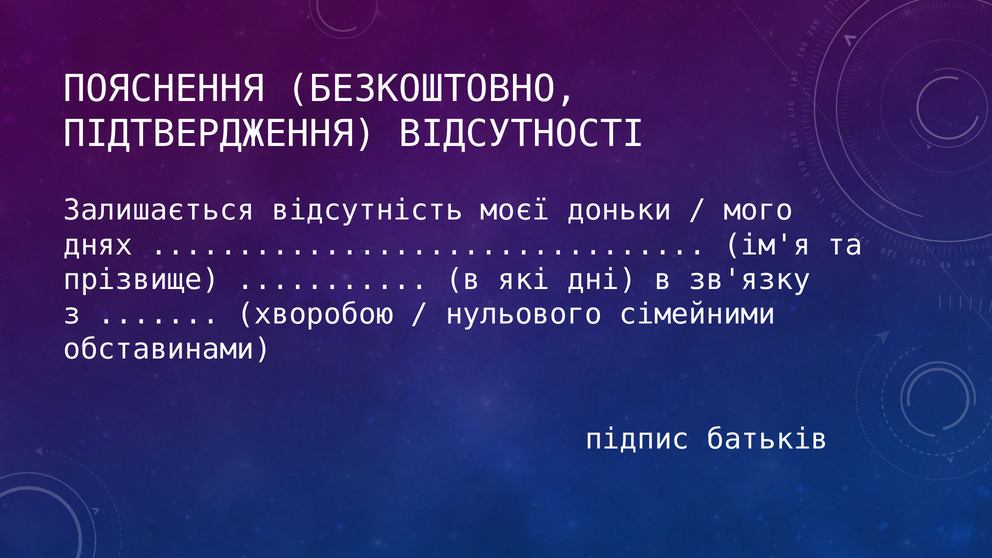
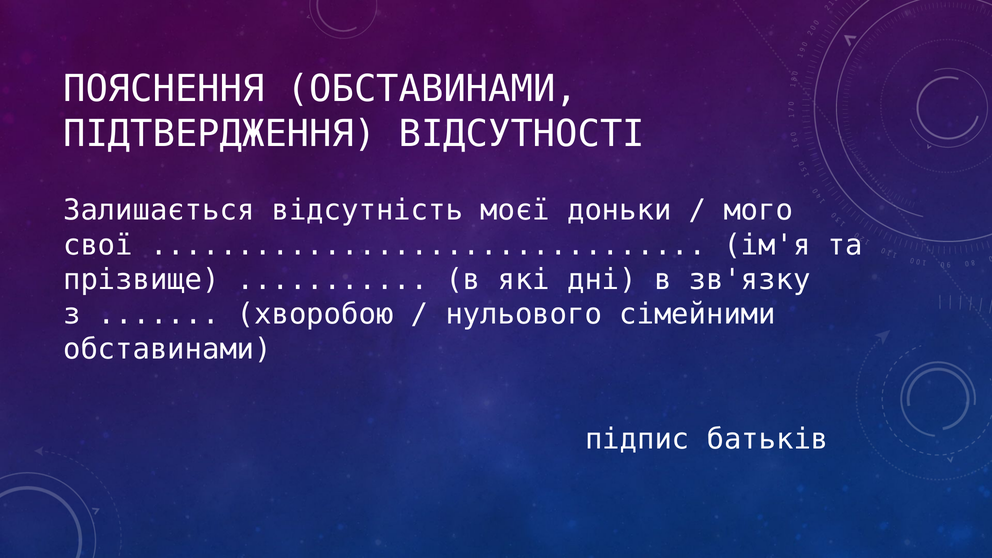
ПОЯСНЕННЯ БЕЗКОШТОВНО: БЕЗКОШТОВНО -> ОБСТАВИНАМИ (432, 89)
днях: днях -> свої (98, 245)
